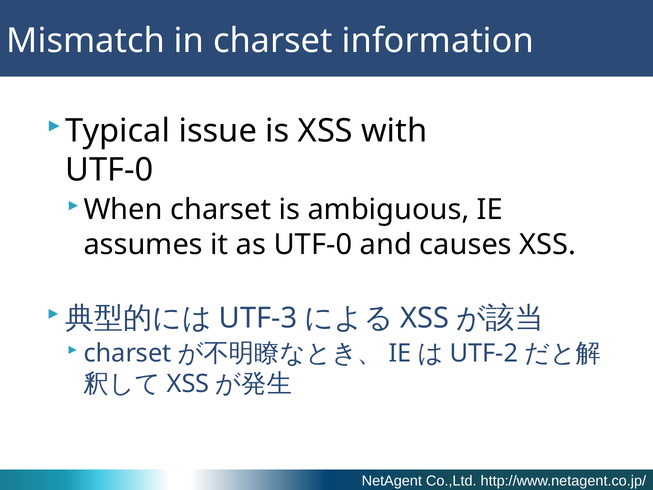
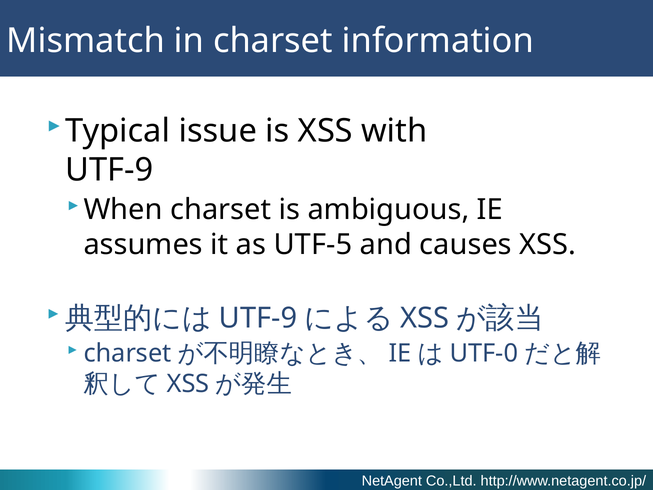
UTF-0: UTF-0 -> UTF-9 (109, 170)
as UTF-0: UTF-0 -> UTF-5 (313, 245)
UTF-3: UTF-3 -> UTF-9 (258, 318)
UTF-2: UTF-2 -> UTF-0 (484, 353)
